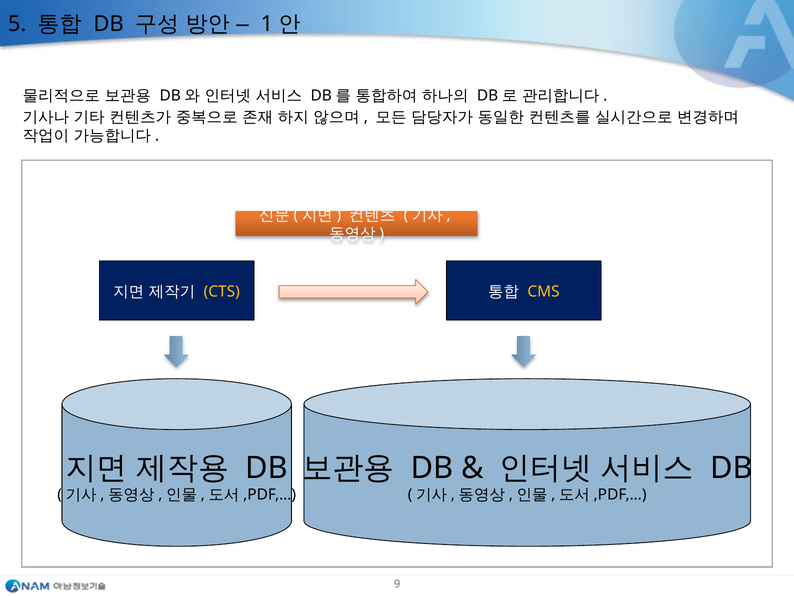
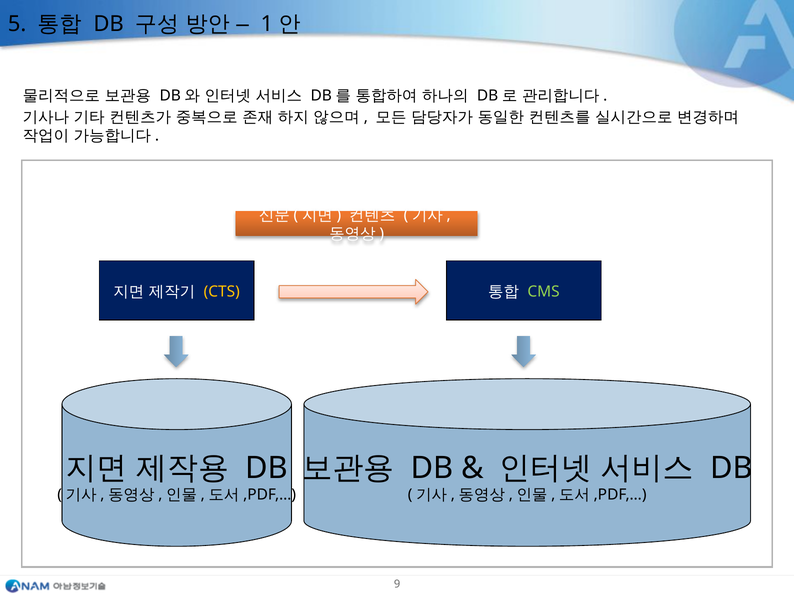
CMS colour: yellow -> light green (544, 291)
